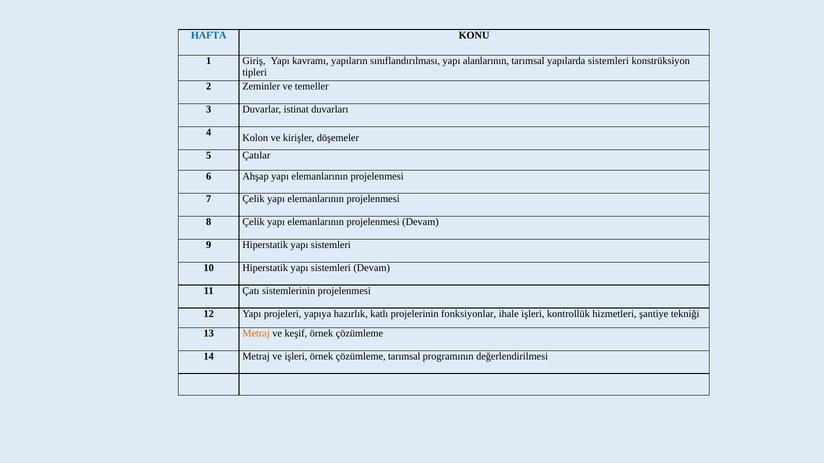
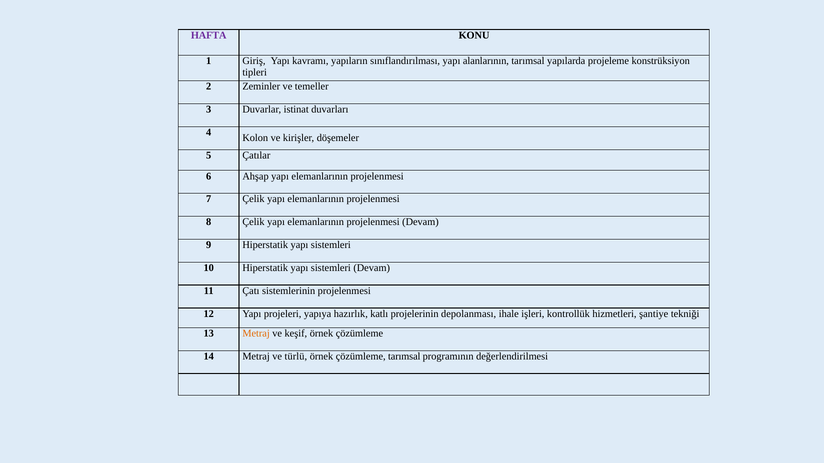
HAFTA colour: blue -> purple (209, 35)
yapılarda sistemleri: sistemleri -> projeleme (608, 61)
fonksiyonlar: fonksiyonlar -> depolanması (469, 314)
ve işleri: işleri -> türlü (296, 357)
